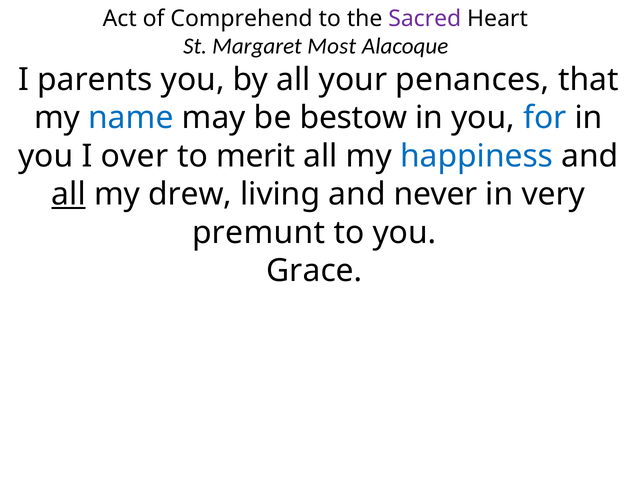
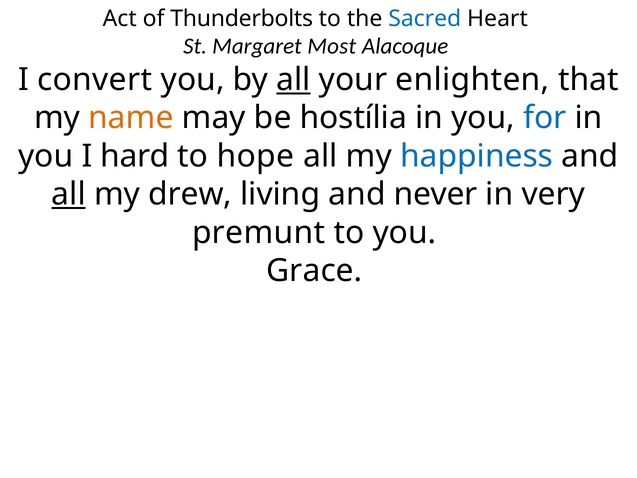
Comprehend: Comprehend -> Thunderbolts (242, 19)
Sacred colour: purple -> blue (425, 19)
parents: parents -> convert (95, 80)
all underline: none -> present (293, 80)
penances: penances -> enlighten (472, 80)
name colour: blue -> orange (131, 118)
bestow: bestow -> hostília (353, 118)
over: over -> hard (135, 156)
merit: merit -> hope (255, 156)
